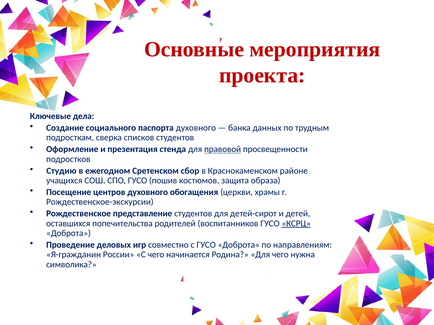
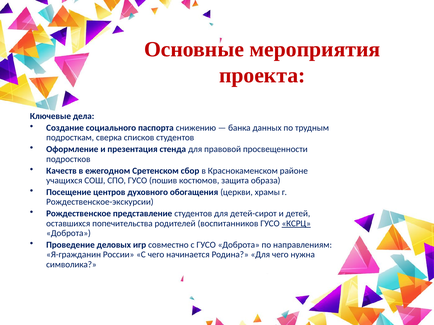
паспорта духовного: духовного -> снижению (196, 128)
правовой underline: present -> none (223, 150)
Студию: Студию -> Качеств (61, 171)
